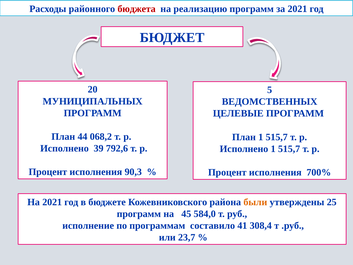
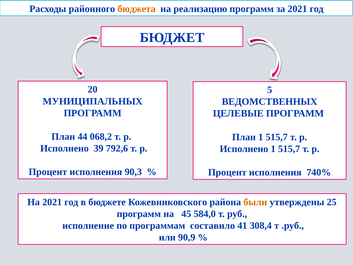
бюджета colour: red -> orange (137, 9)
700%: 700% -> 740% (319, 172)
23,7: 23,7 -> 90,9 (187, 237)
